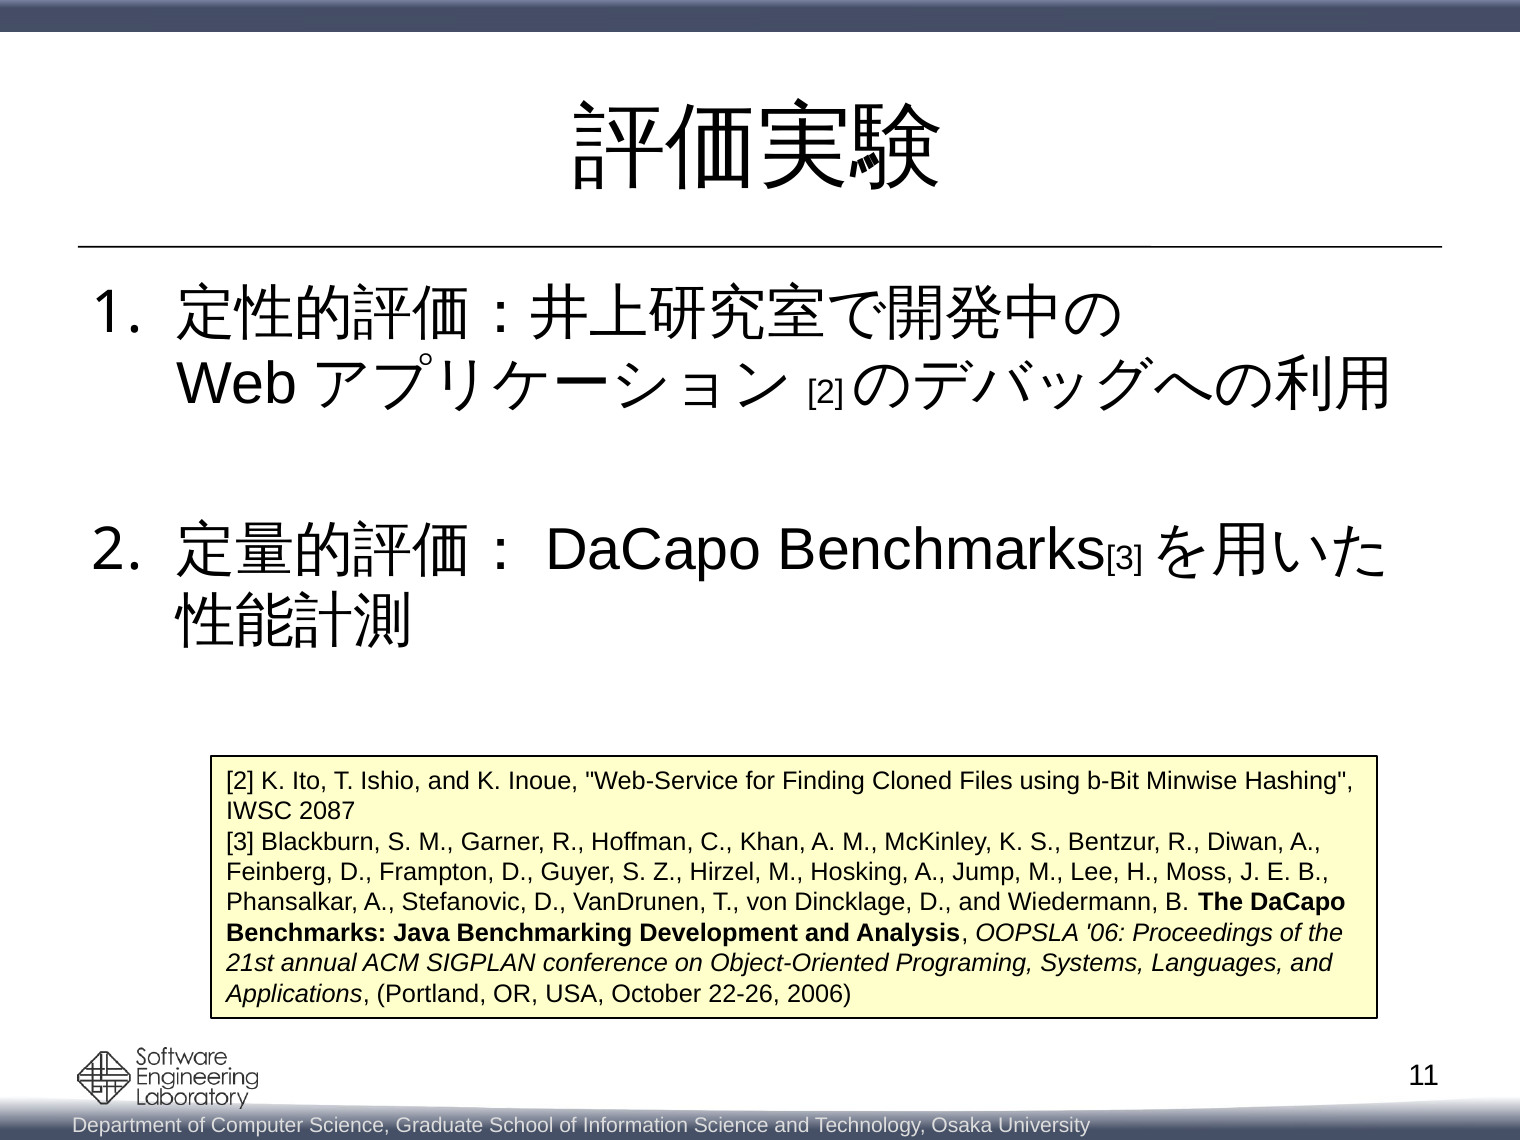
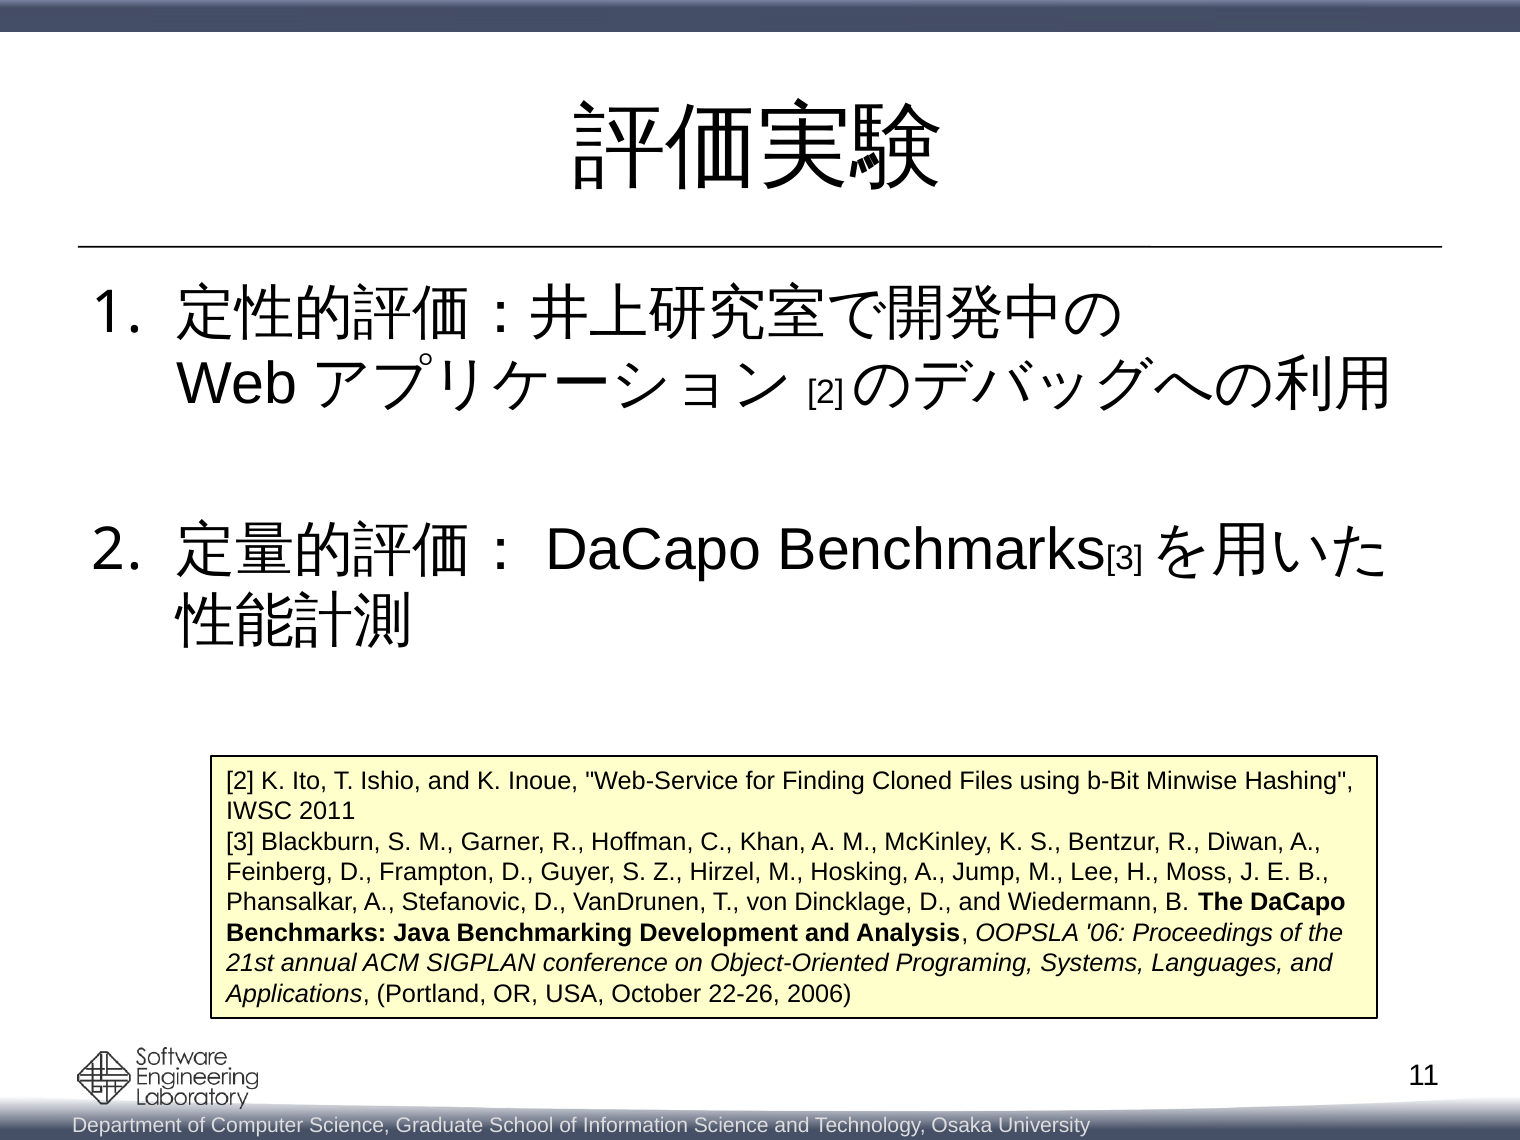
2087: 2087 -> 2011 (327, 811)
